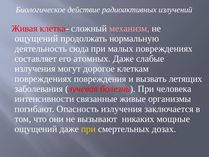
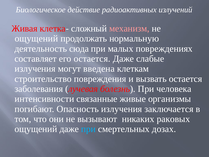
его атомных: атомных -> остается (92, 59)
дорогое: дорогое -> введена (99, 69)
повреждениях: повреждениях -> строительство (43, 79)
вызвать летящих: летящих -> остается (186, 79)
мощные: мощные -> раковых (173, 119)
при colour: yellow -> light blue (88, 129)
